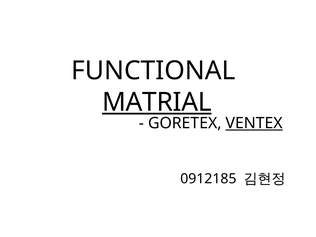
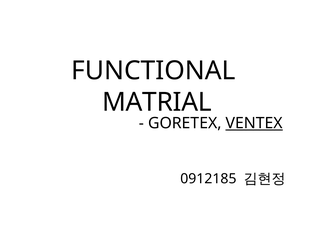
MATRIAL underline: present -> none (157, 102)
